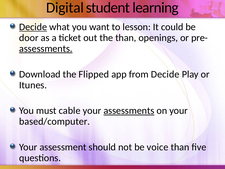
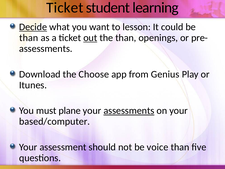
Digital: Digital -> Ticket (65, 8)
door: door -> than (29, 38)
out underline: none -> present (90, 38)
assessments underline: present -> none (46, 49)
Flipped: Flipped -> Choose (94, 74)
from Decide: Decide -> Genius (165, 74)
cable: cable -> plane (70, 111)
